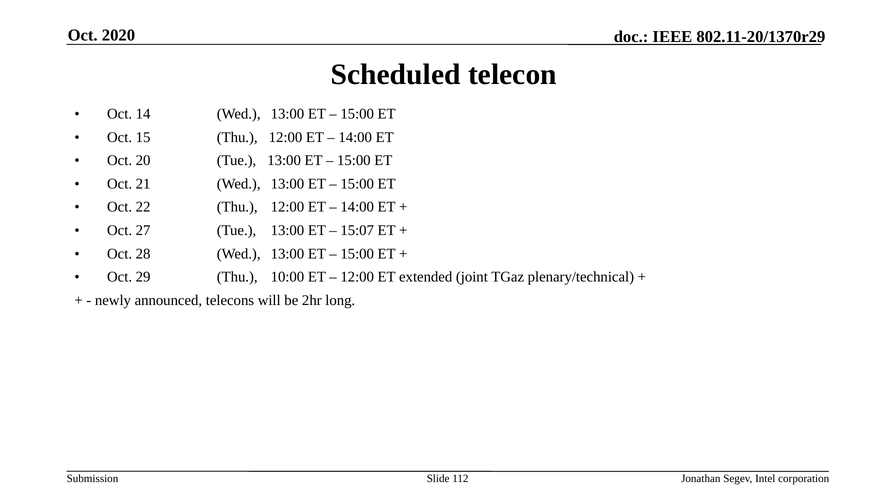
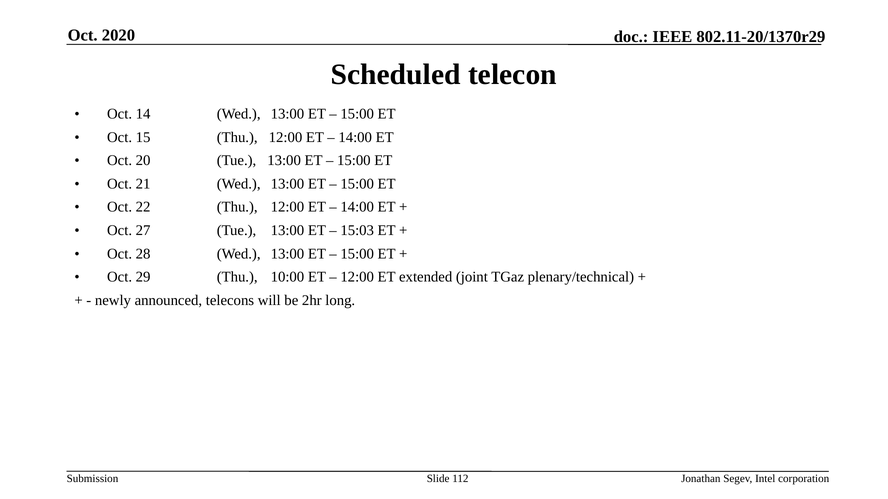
15:07: 15:07 -> 15:03 (357, 231)
